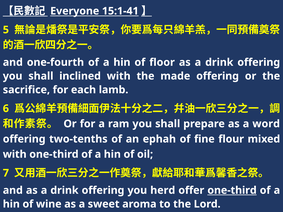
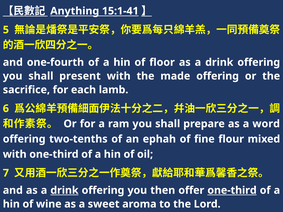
Everyone: Everyone -> Anything (75, 11)
inclined: inclined -> present (80, 76)
drink underline: none -> present (64, 191)
herd: herd -> then (163, 191)
